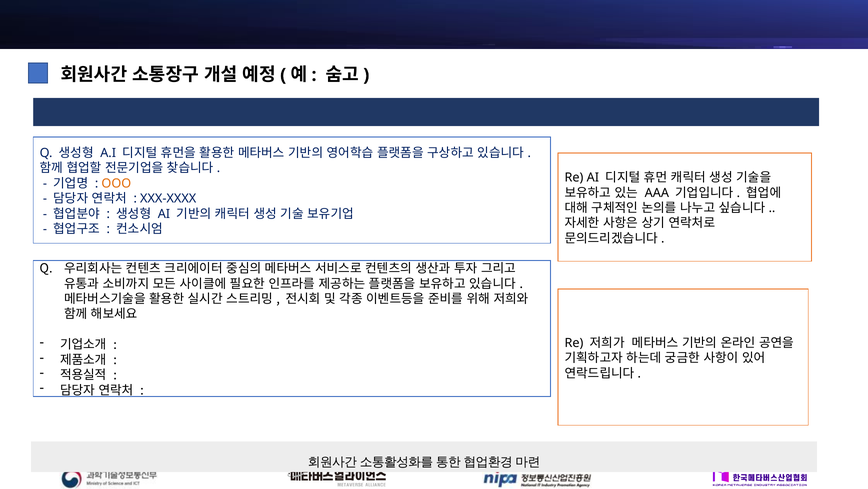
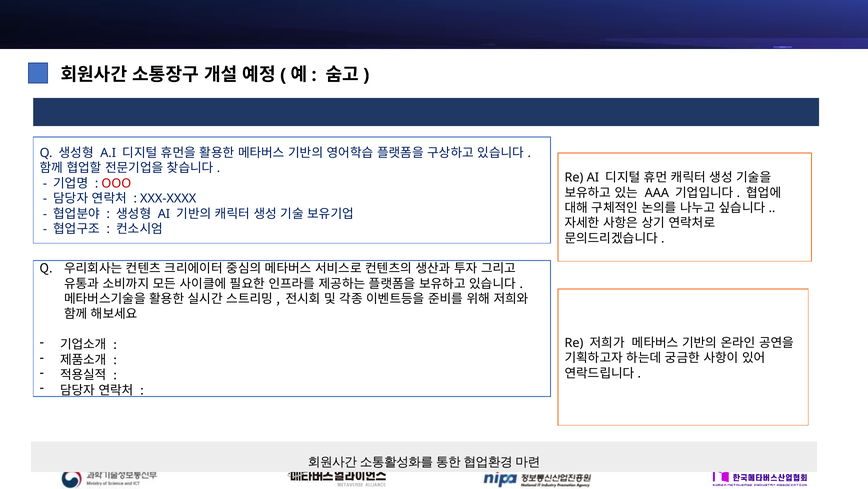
OOO colour: orange -> red (116, 183)
